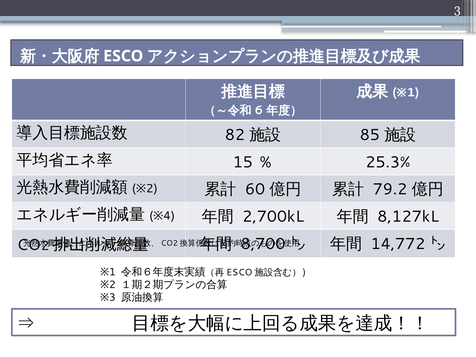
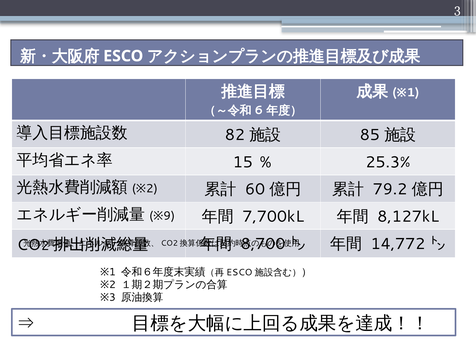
4: 4 -> 9 (169, 216)
2,700kL: 2,700kL -> 7,700kL (273, 217)
